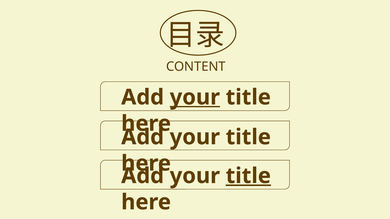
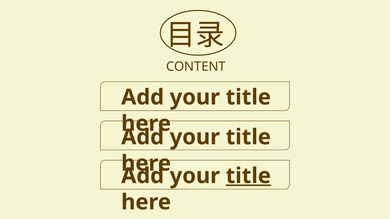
your underline: present -> none (195, 97)
